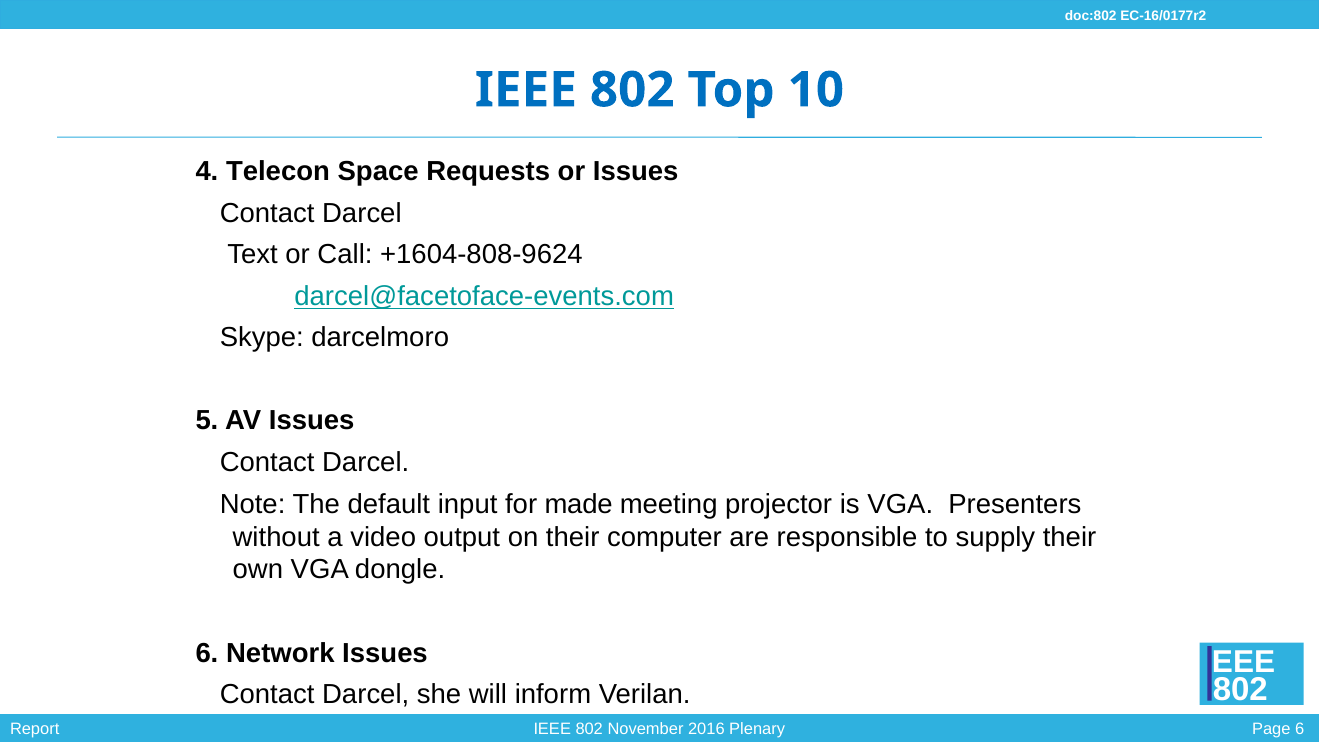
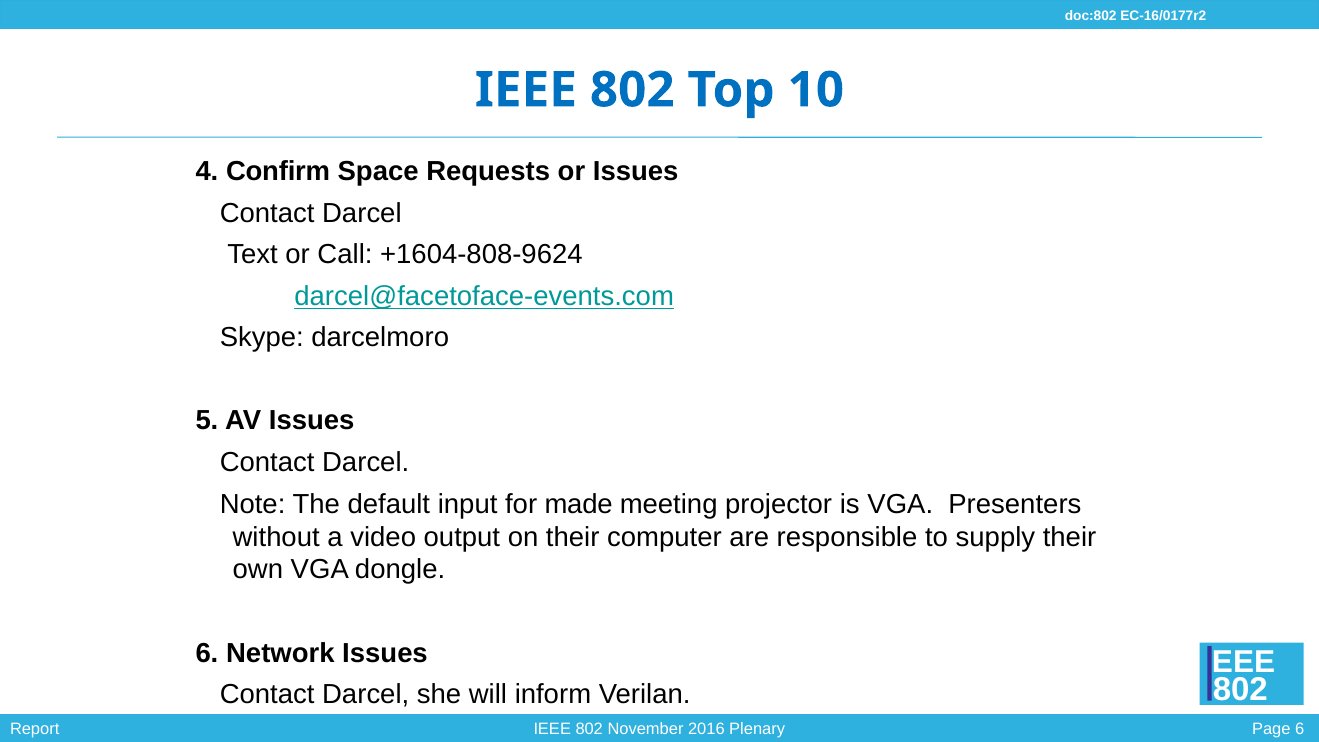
Telecon: Telecon -> Confirm (278, 172)
